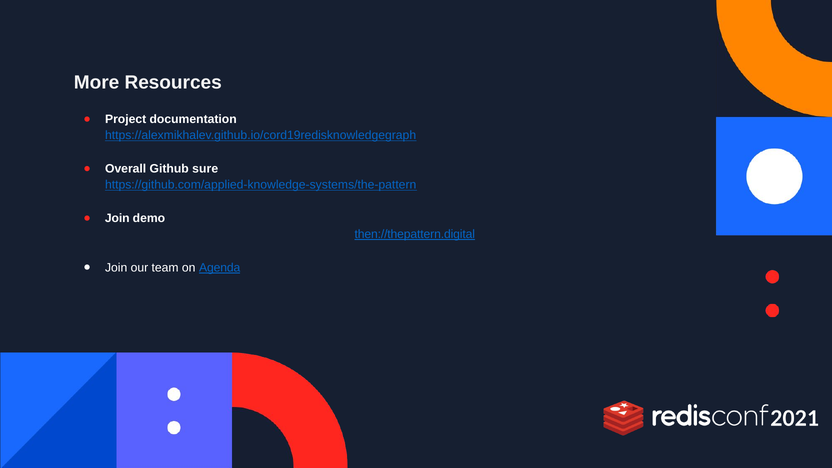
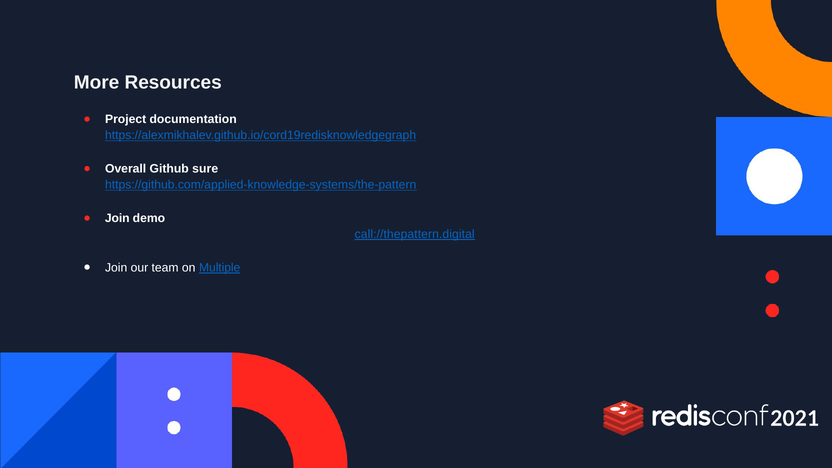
then://thepattern.digital: then://thepattern.digital -> call://thepattern.digital (415, 234)
Agenda: Agenda -> Multiple (220, 268)
